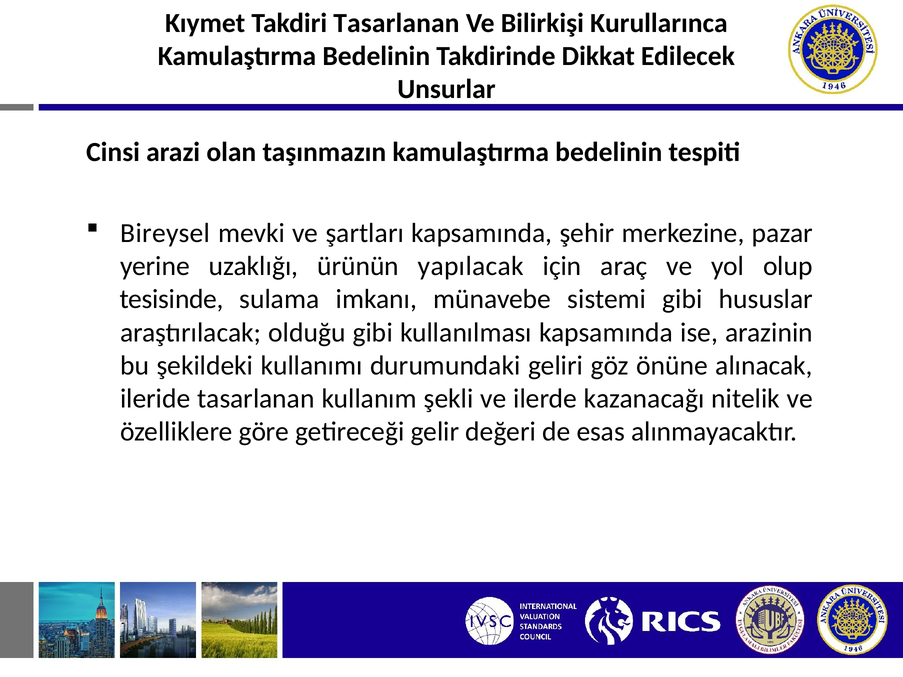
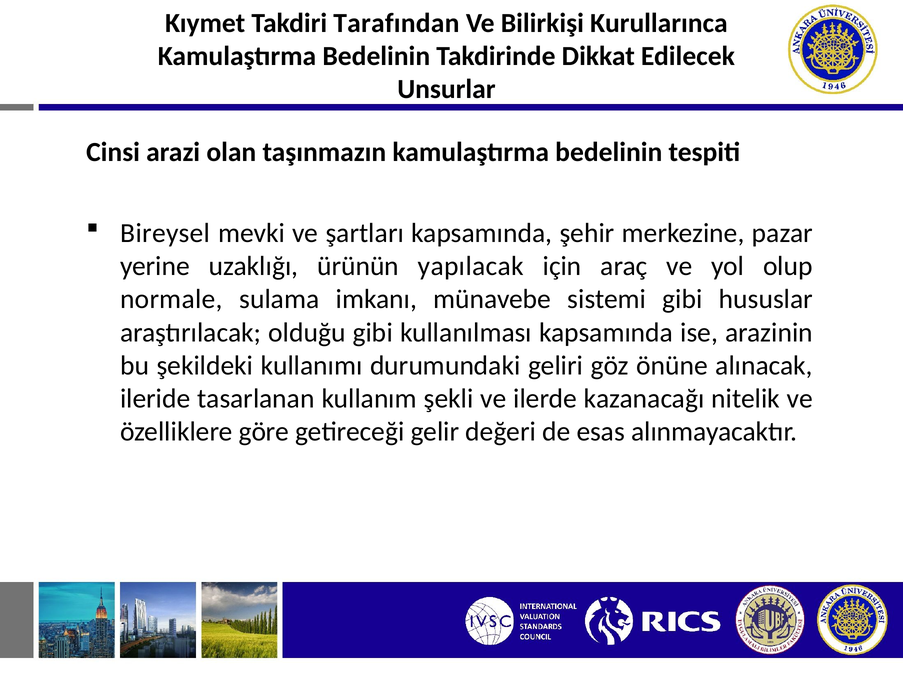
Takdiri Tasarlanan: Tasarlanan -> Tarafından (396, 23)
tesisinde: tesisinde -> normale (171, 299)
